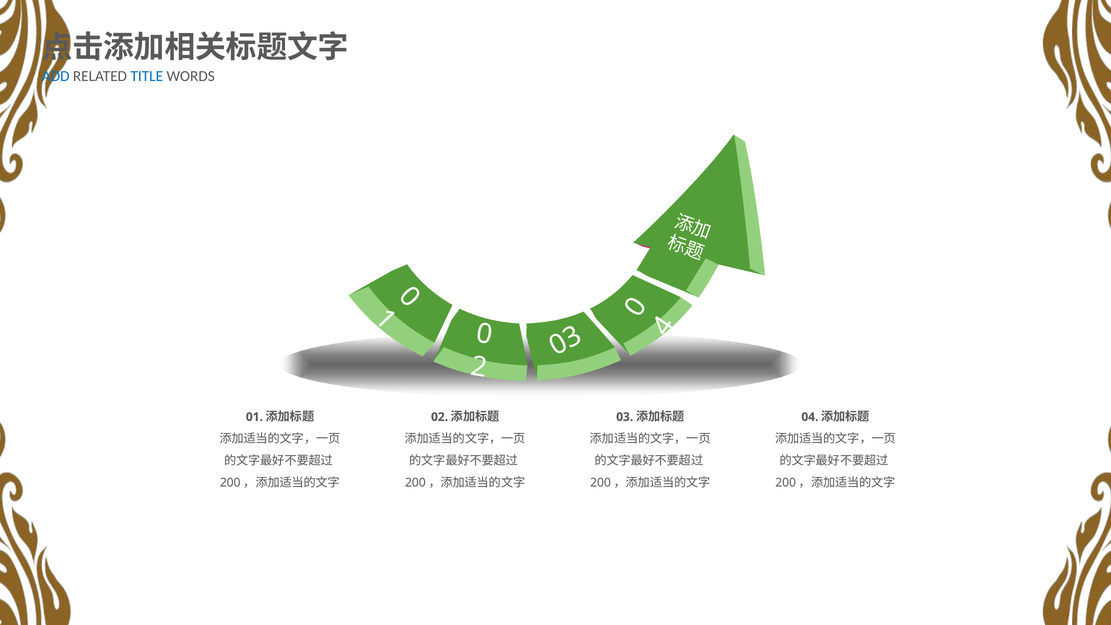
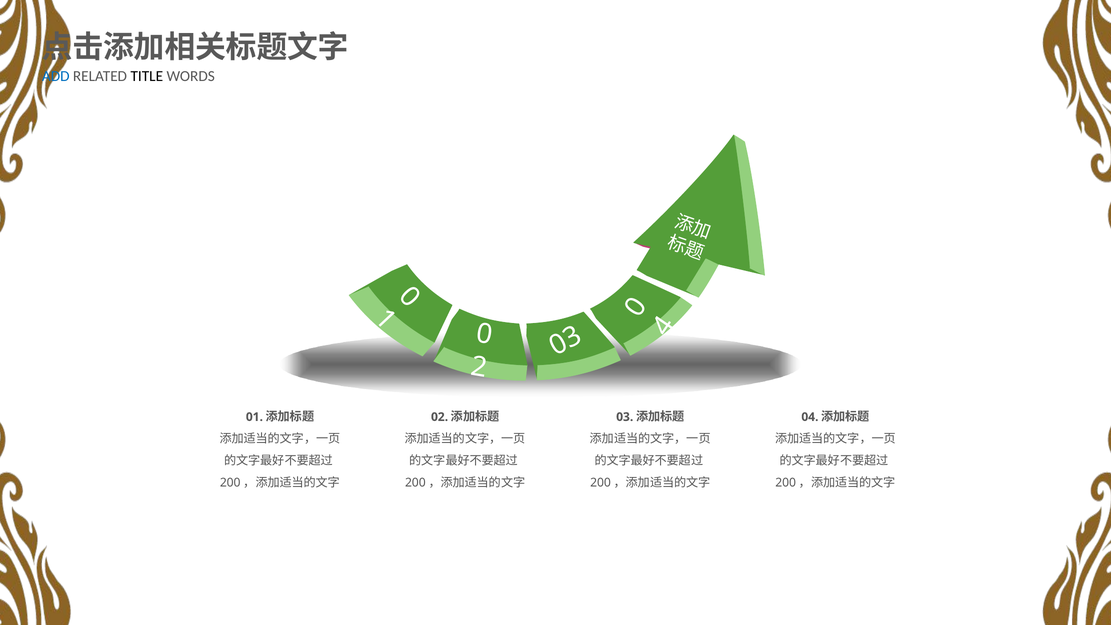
TITLE colour: blue -> black (147, 76)
